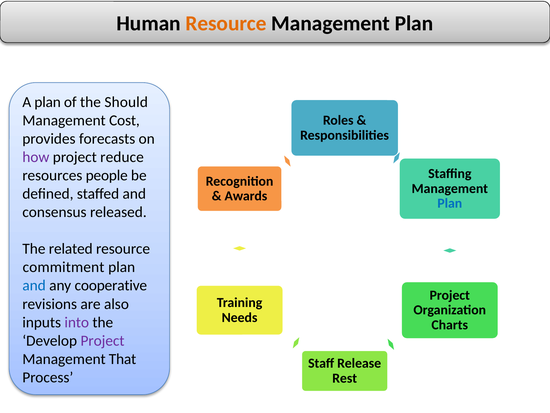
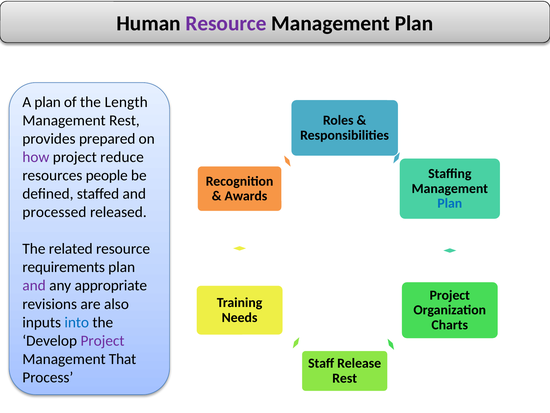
Resource colour: orange -> purple (226, 23)
Should: Should -> Length (126, 102)
Management Cost: Cost -> Rest (124, 120)
forecasts: forecasts -> prepared (107, 139)
consensus: consensus -> processed (54, 212)
commitment: commitment -> requirements (64, 267)
and colour: blue -> purple (34, 285)
cooperative: cooperative -> appropriate (111, 285)
into colour: purple -> blue (77, 322)
